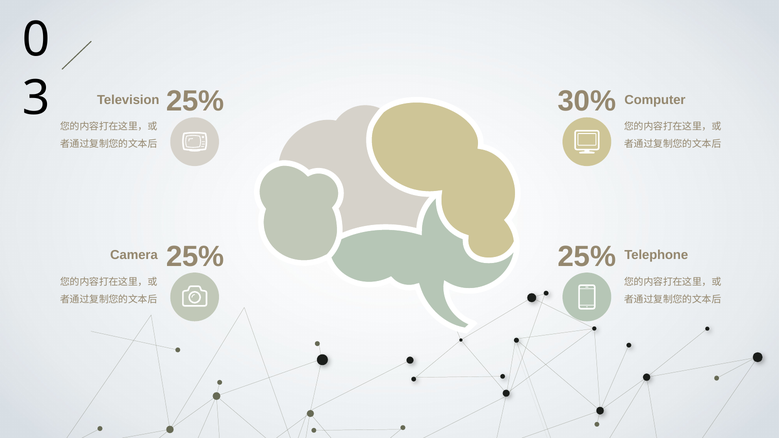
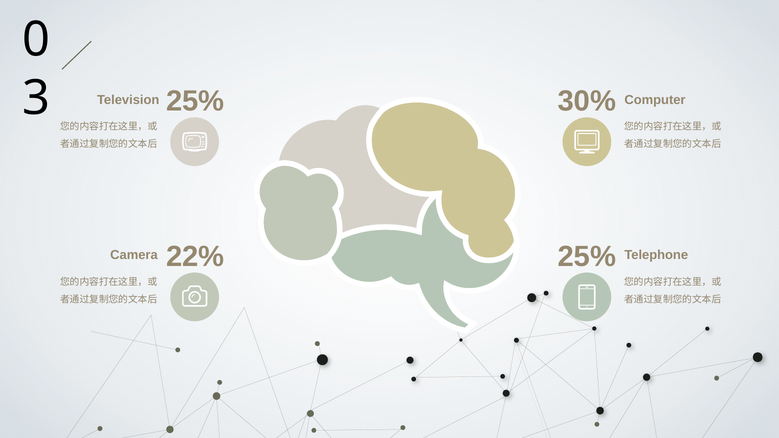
25%: 25% -> 22% (195, 256)
